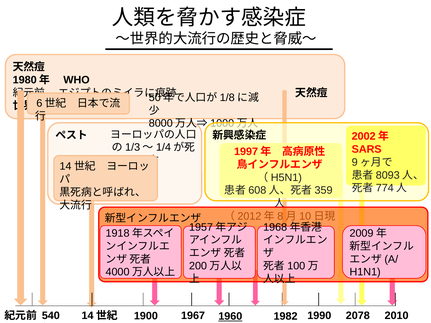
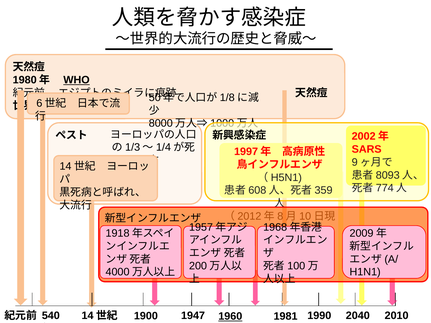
WHO underline: none -> present (77, 80)
2078: 2078 -> 2040 (358, 316)
1967: 1967 -> 1947 (193, 316)
1982: 1982 -> 1981 (286, 317)
